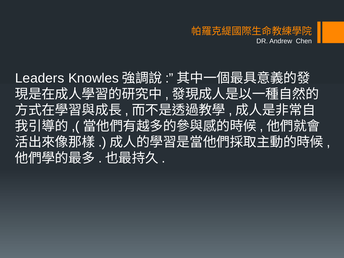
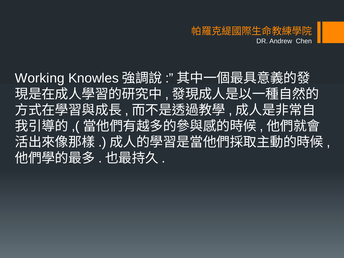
Leaders: Leaders -> Working (40, 78)
